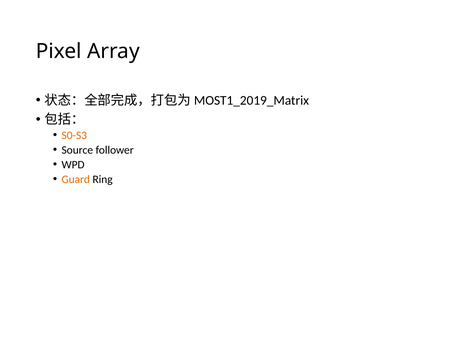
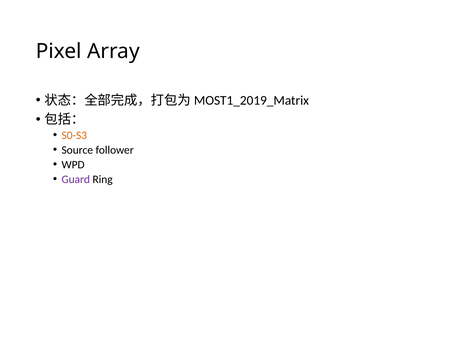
Guard colour: orange -> purple (76, 179)
